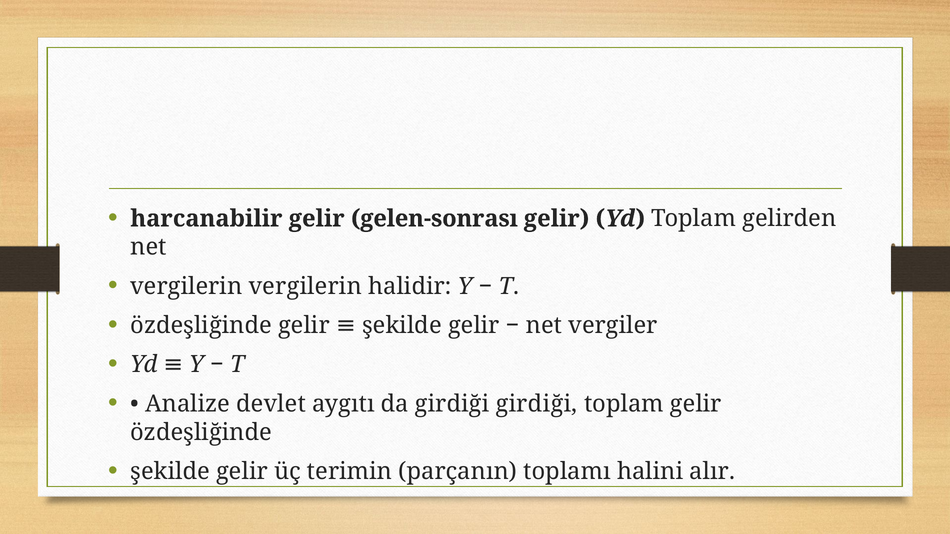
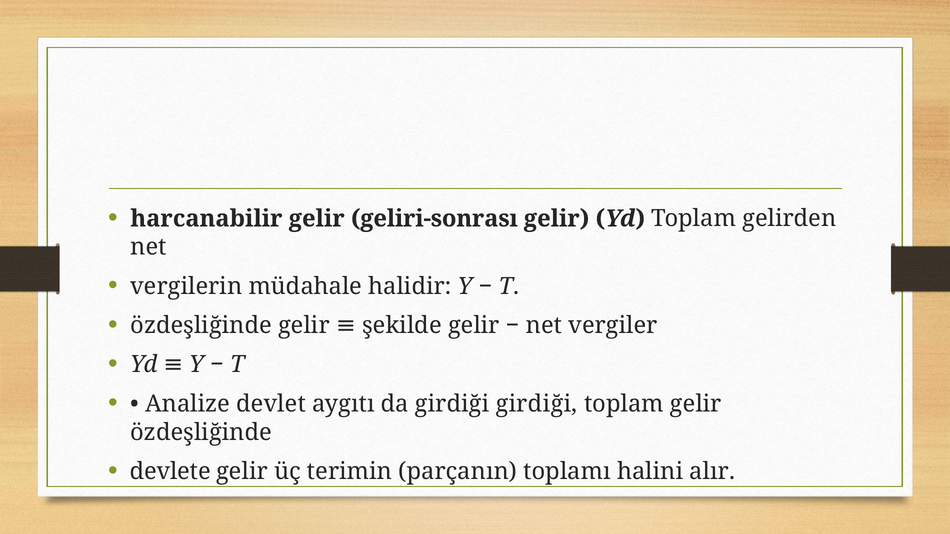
gelen-sonrası: gelen-sonrası -> geliri-sonrası (434, 219)
vergilerin vergilerin: vergilerin -> müdahale (305, 286)
şekilde: şekilde -> devlete (170, 472)
